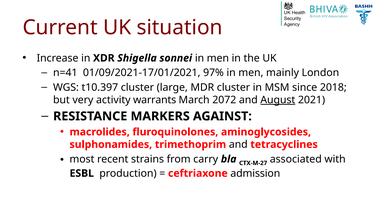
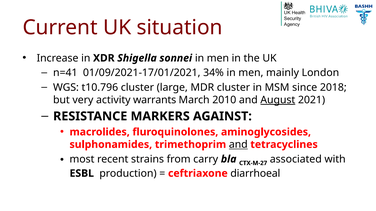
97%: 97% -> 34% (213, 73)
t10.397: t10.397 -> t10.796 (100, 88)
2072: 2072 -> 2010 (224, 100)
and underline: none -> present (238, 145)
admission: admission -> diarrhoeal (255, 174)
